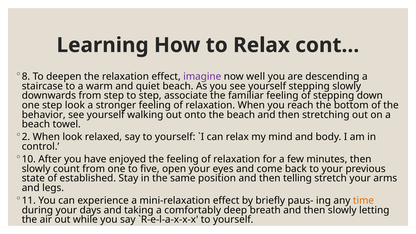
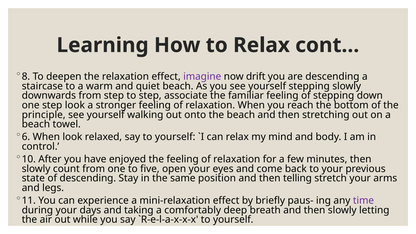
well: well -> drift (256, 77)
behavior: behavior -> principle (44, 115)
2: 2 -> 6 (26, 137)
of established: established -> descending (88, 178)
time colour: orange -> purple (363, 201)
